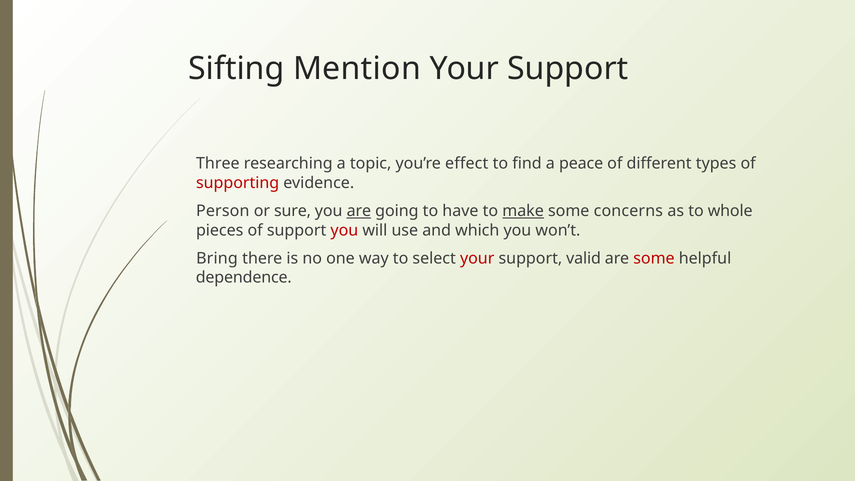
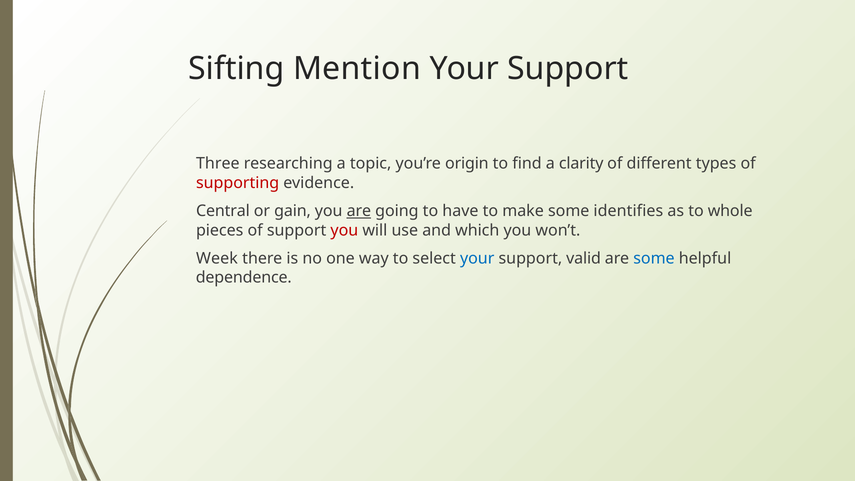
effect: effect -> origin (467, 164)
peace: peace -> clarity (581, 164)
Person: Person -> Central (223, 211)
sure: sure -> gain (293, 211)
make underline: present -> none (523, 211)
concerns: concerns -> identifies (628, 211)
Bring: Bring -> Week (217, 258)
your colour: red -> blue (477, 258)
some colour: red -> blue (654, 258)
